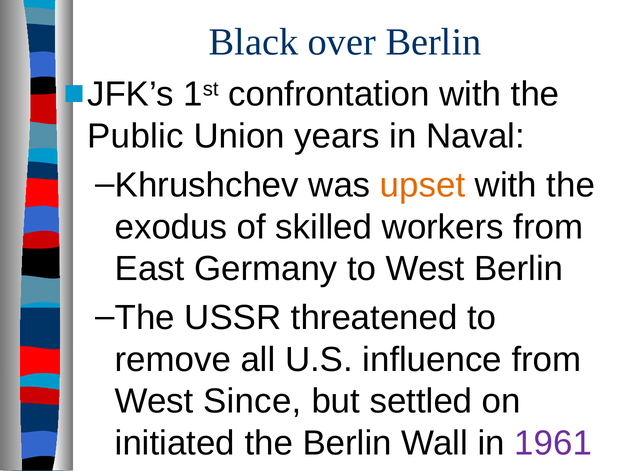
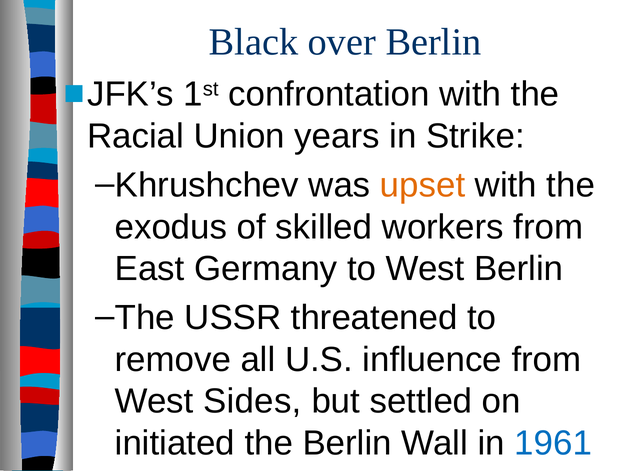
Public: Public -> Racial (136, 136)
Naval: Naval -> Strike (475, 136)
Since: Since -> Sides (252, 401)
1961 colour: purple -> blue (553, 443)
